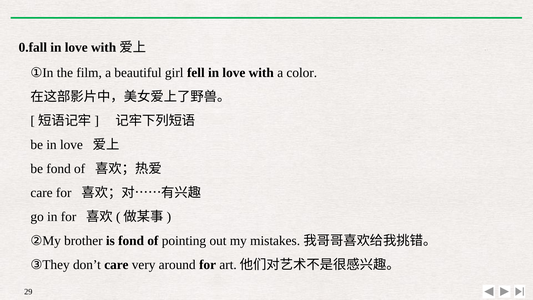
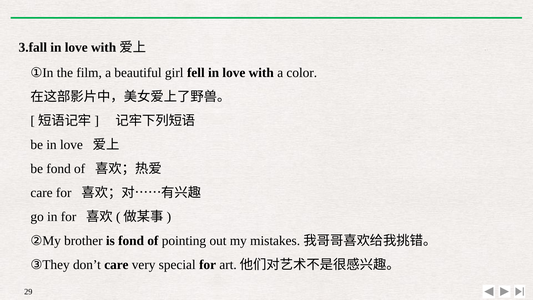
0.fall: 0.fall -> 3.fall (33, 48)
around: around -> special (177, 265)
